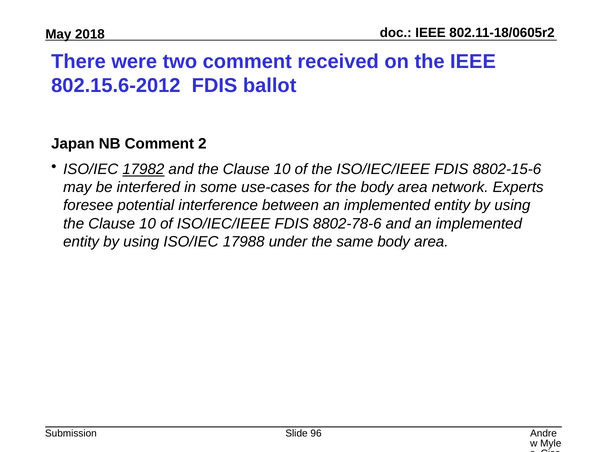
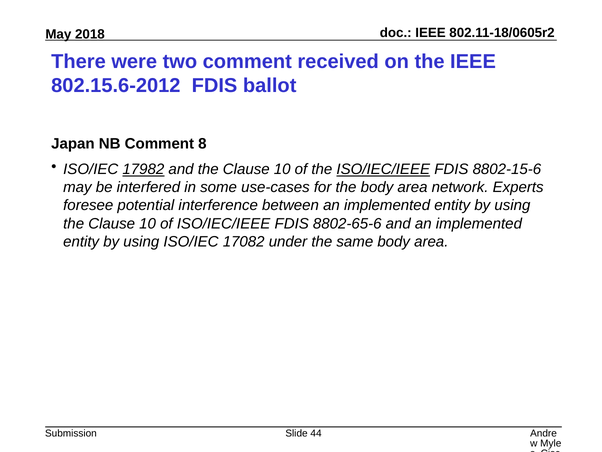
2: 2 -> 8 (202, 144)
ISO/IEC/IEEE underline: none -> present (383, 169)
8802-78-6: 8802-78-6 -> 8802-65-6 (347, 223)
17988: 17988 -> 17082 (244, 241)
96: 96 -> 44 (316, 433)
